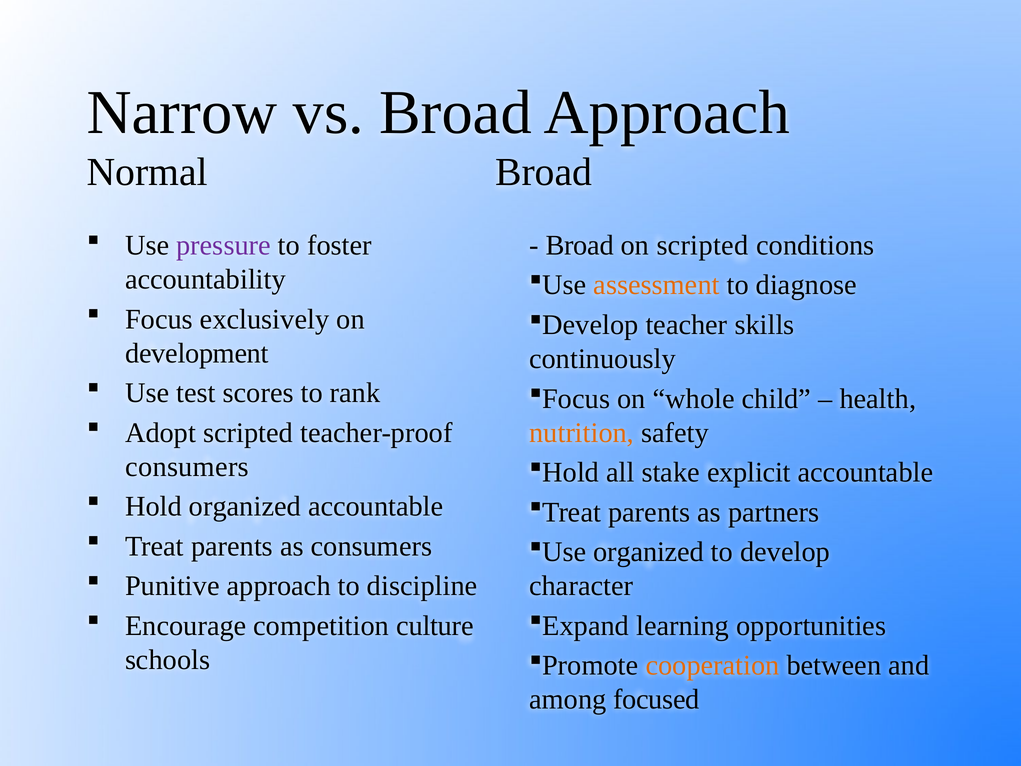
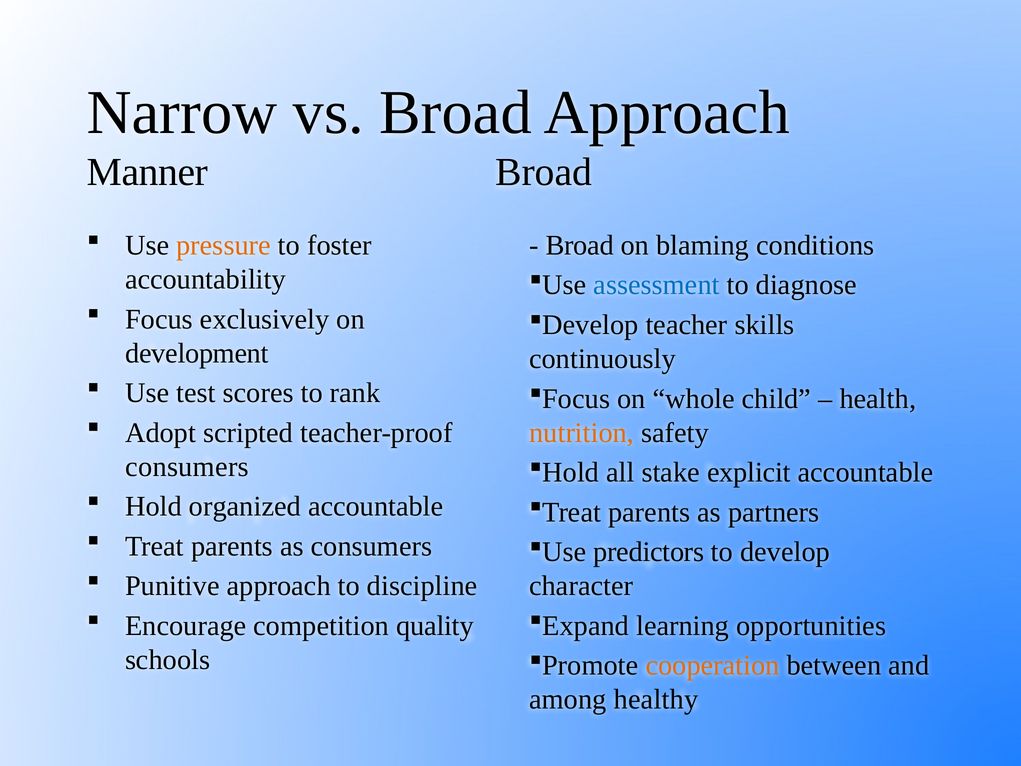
Normal: Normal -> Manner (147, 172)
pressure colour: purple -> orange (224, 245)
on scripted: scripted -> blaming (703, 245)
assessment colour: orange -> blue (657, 285)
organized: organized -> predictors (649, 552)
culture: culture -> quality (435, 625)
focused: focused -> healthy (656, 699)
